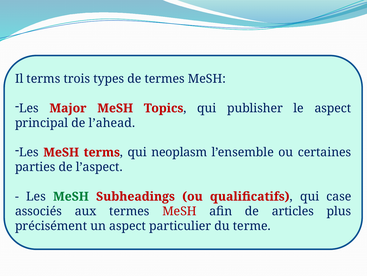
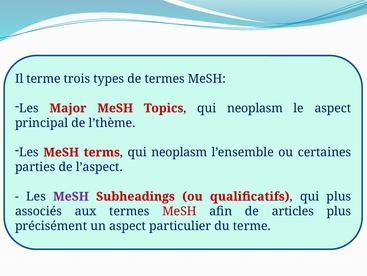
Il terms: terms -> terme (43, 79)
Topics qui publisher: publisher -> neoplasm (255, 108)
l’ahead: l’ahead -> l’thème (112, 123)
MeSH colour: green -> purple (71, 196)
qui case: case -> plus (339, 196)
